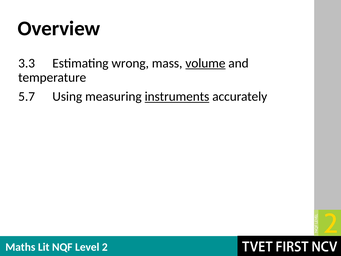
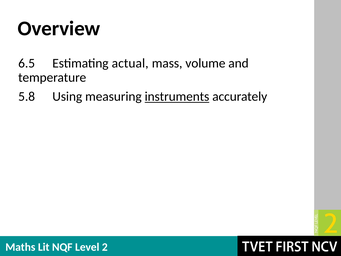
3.3: 3.3 -> 6.5 (27, 63)
wrong: wrong -> actual (130, 63)
volume underline: present -> none (205, 63)
5.7: 5.7 -> 5.8 (27, 96)
